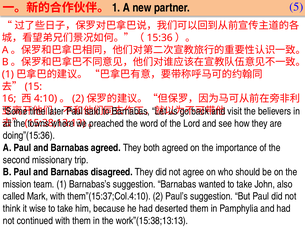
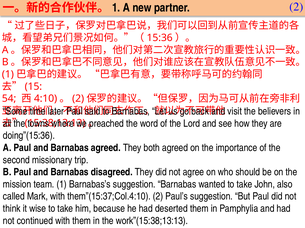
partner 5: 5 -> 2 (296, 7)
16: 16 -> 54 (9, 99)
